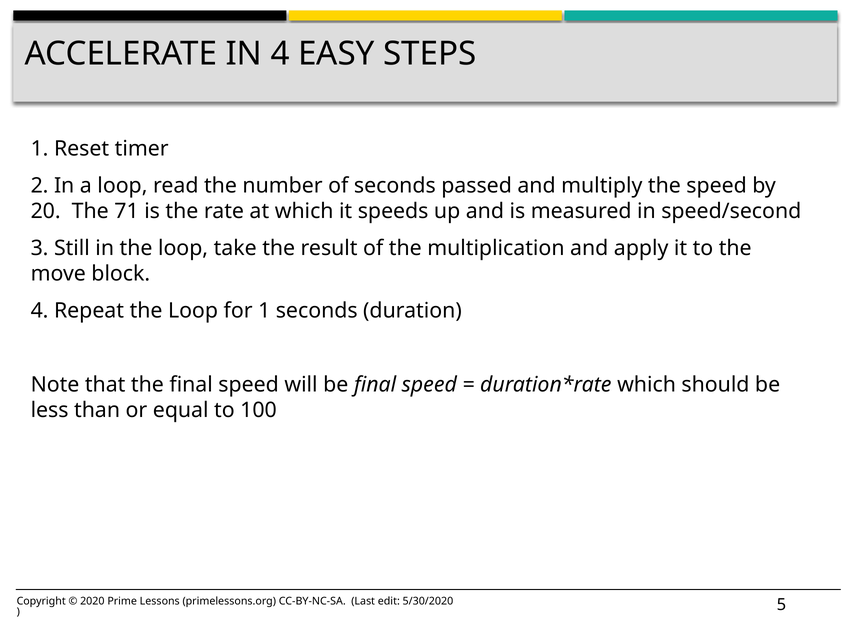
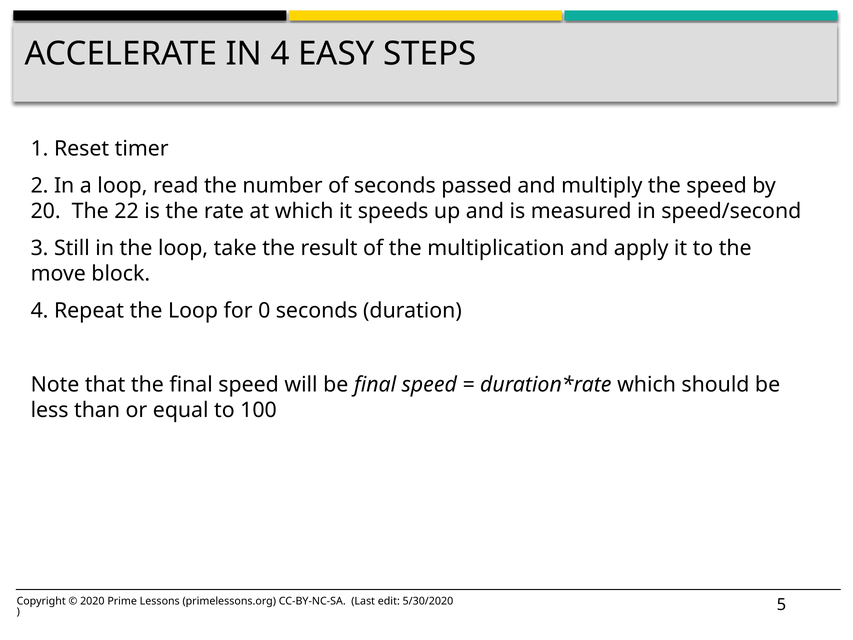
71: 71 -> 22 (126, 211)
for 1: 1 -> 0 (264, 311)
